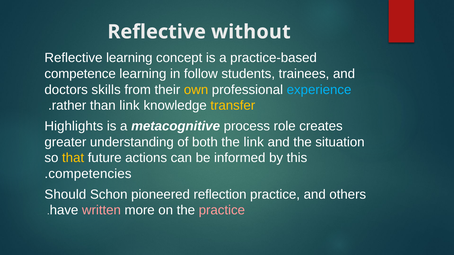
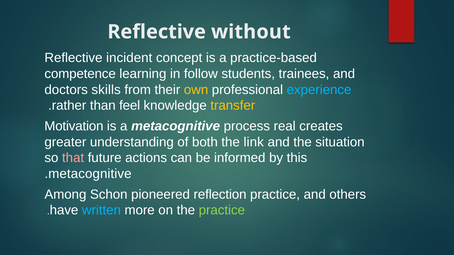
Reflective learning: learning -> incident (129, 58)
than link: link -> feel (130, 106)
Highlights: Highlights -> Motivation (74, 126)
role: role -> real (285, 126)
that colour: yellow -> pink (73, 158)
competencies: competencies -> metacognitive (90, 174)
Should: Should -> Among (65, 195)
written colour: pink -> light blue (101, 211)
practice colour: pink -> light green (222, 211)
